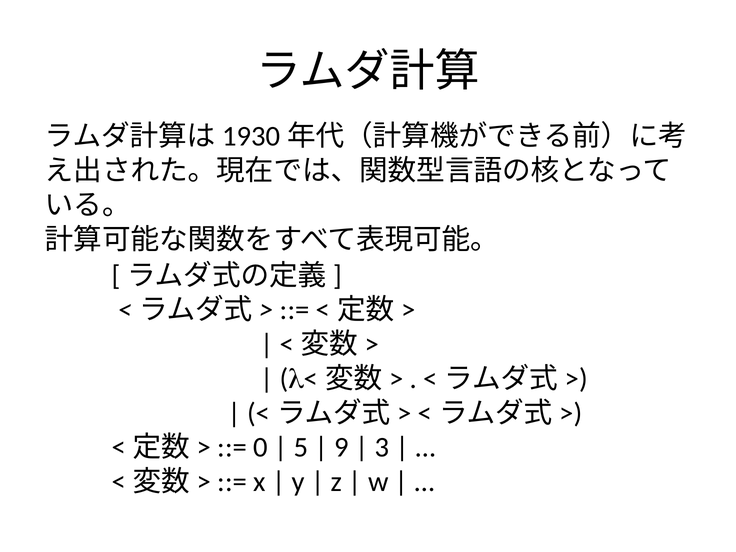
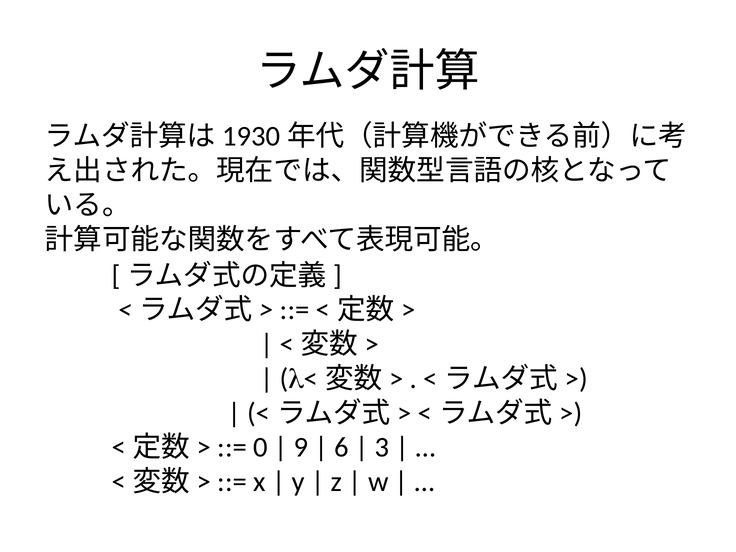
5: 5 -> 9 (301, 447)
9: 9 -> 6 (342, 447)
